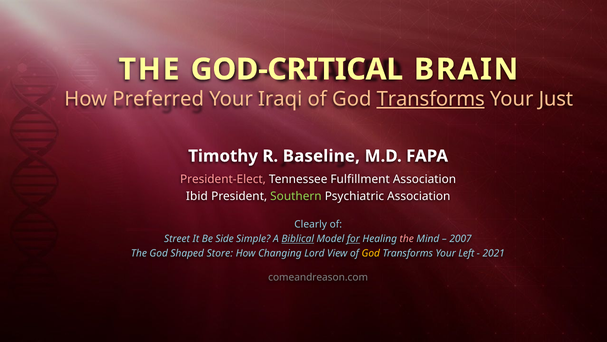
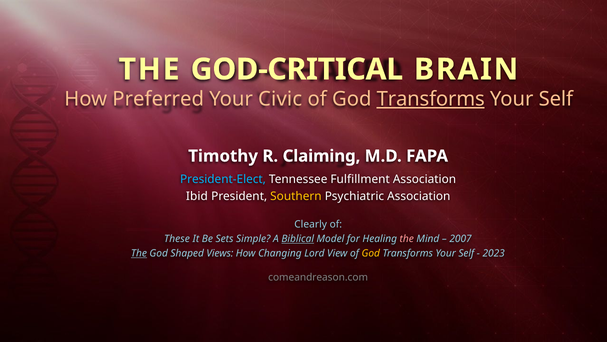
Iraqi: Iraqi -> Civic (280, 99)
Just: Just -> Self (556, 99)
Baseline: Baseline -> Claiming (321, 156)
President-Elect colour: pink -> light blue (223, 179)
Southern colour: light green -> yellow (296, 196)
Street: Street -> These (177, 239)
Side: Side -> Sets (225, 239)
for underline: present -> none (353, 239)
The underline: none -> present (139, 253)
Store: Store -> Views (220, 253)
Left: Left -> Self (466, 253)
2021: 2021 -> 2023 (494, 253)
